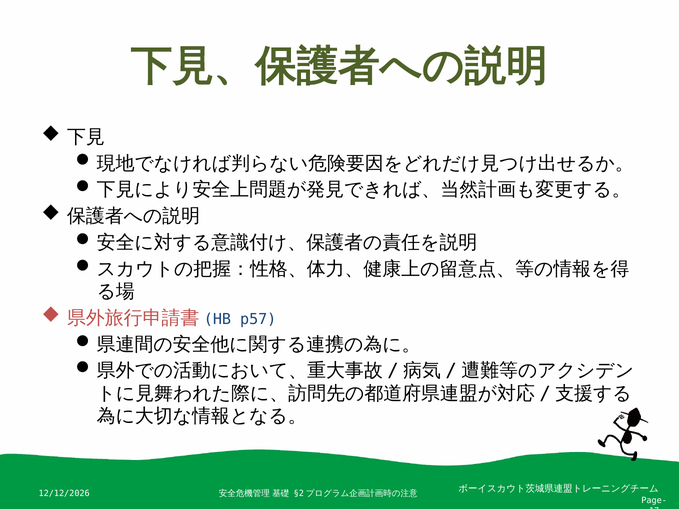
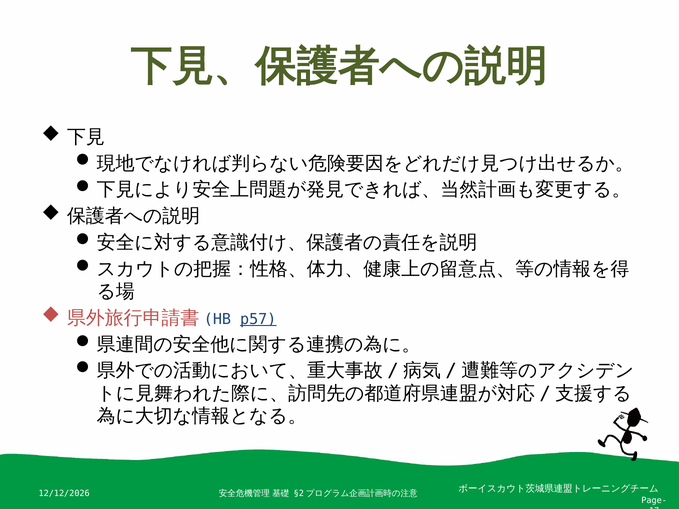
p57 underline: none -> present (258, 319)
